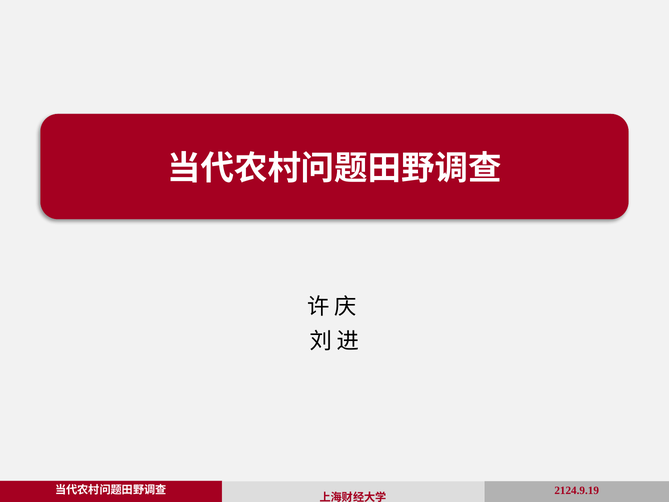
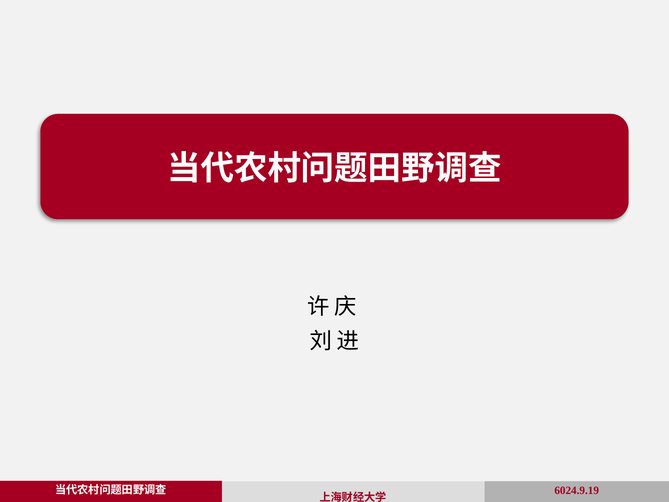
2124.9.19: 2124.9.19 -> 6024.9.19 (577, 490)
